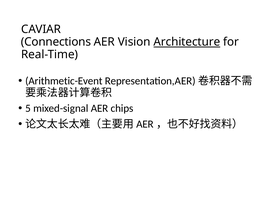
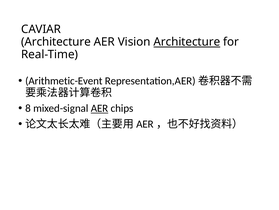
Connections: Connections -> Architecture (56, 42)
5: 5 -> 8 (28, 108)
AER underline: none -> present (100, 108)
